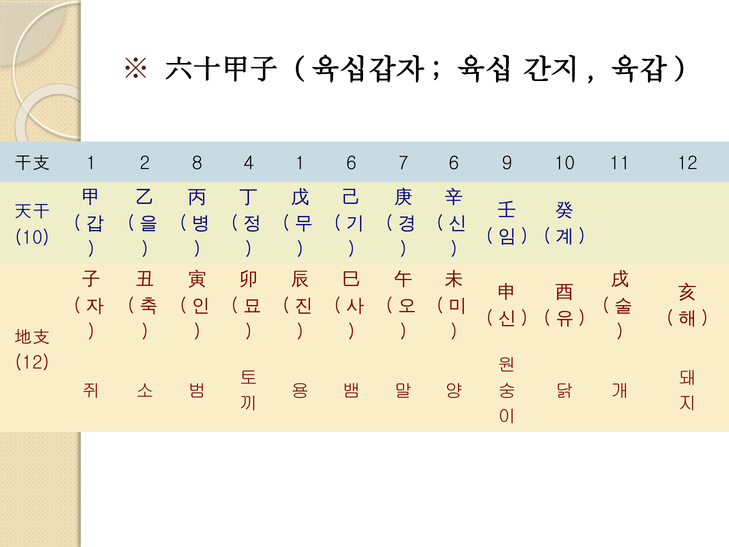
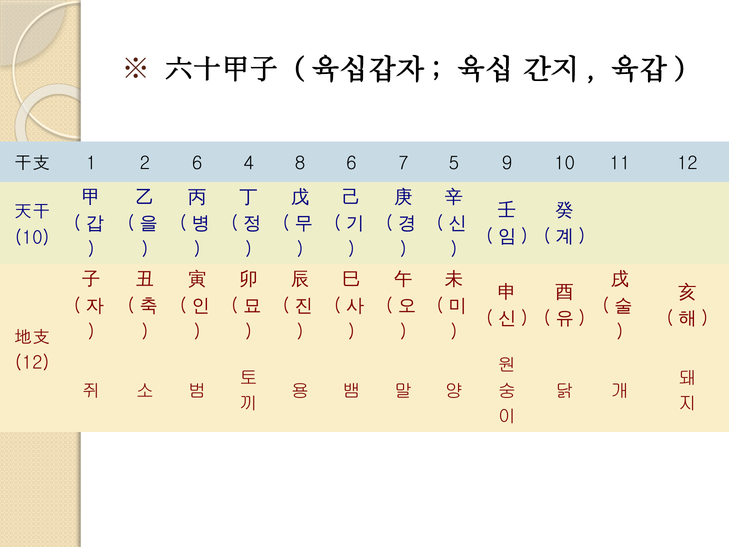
2 8: 8 -> 6 (197, 163)
4 1: 1 -> 8 (300, 163)
7 6: 6 -> 5 (454, 163)
